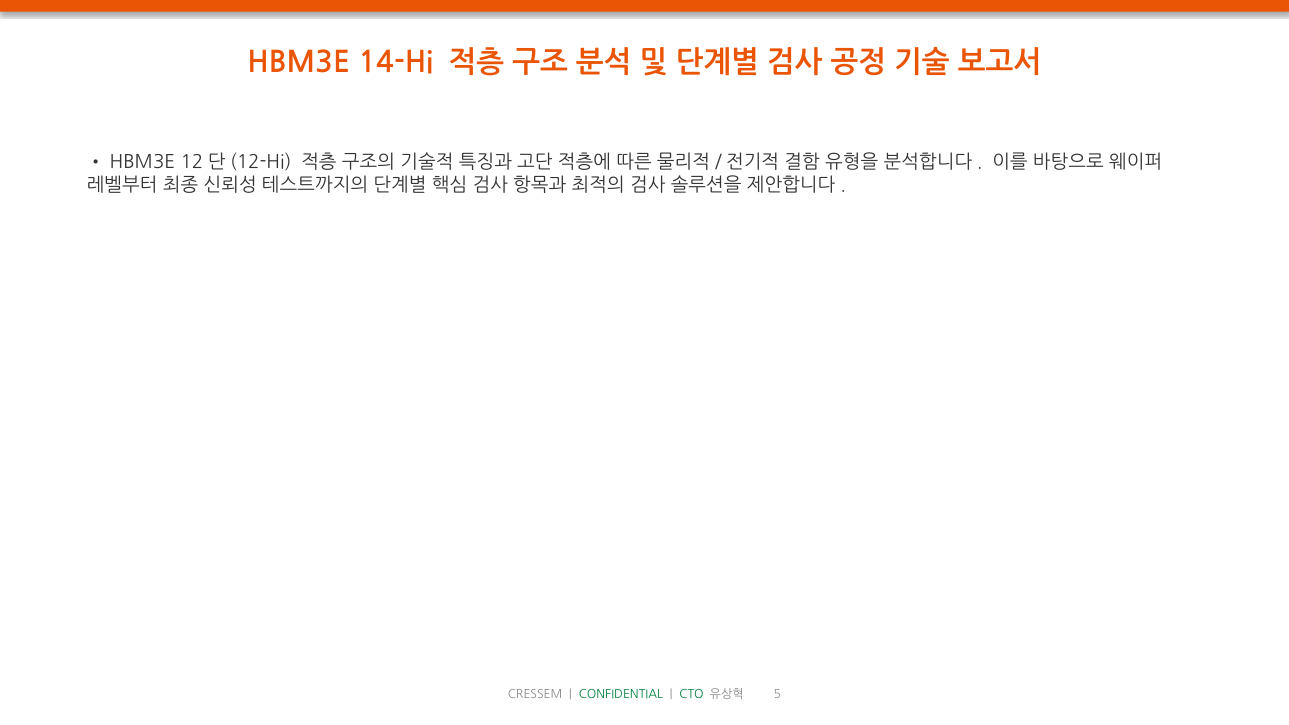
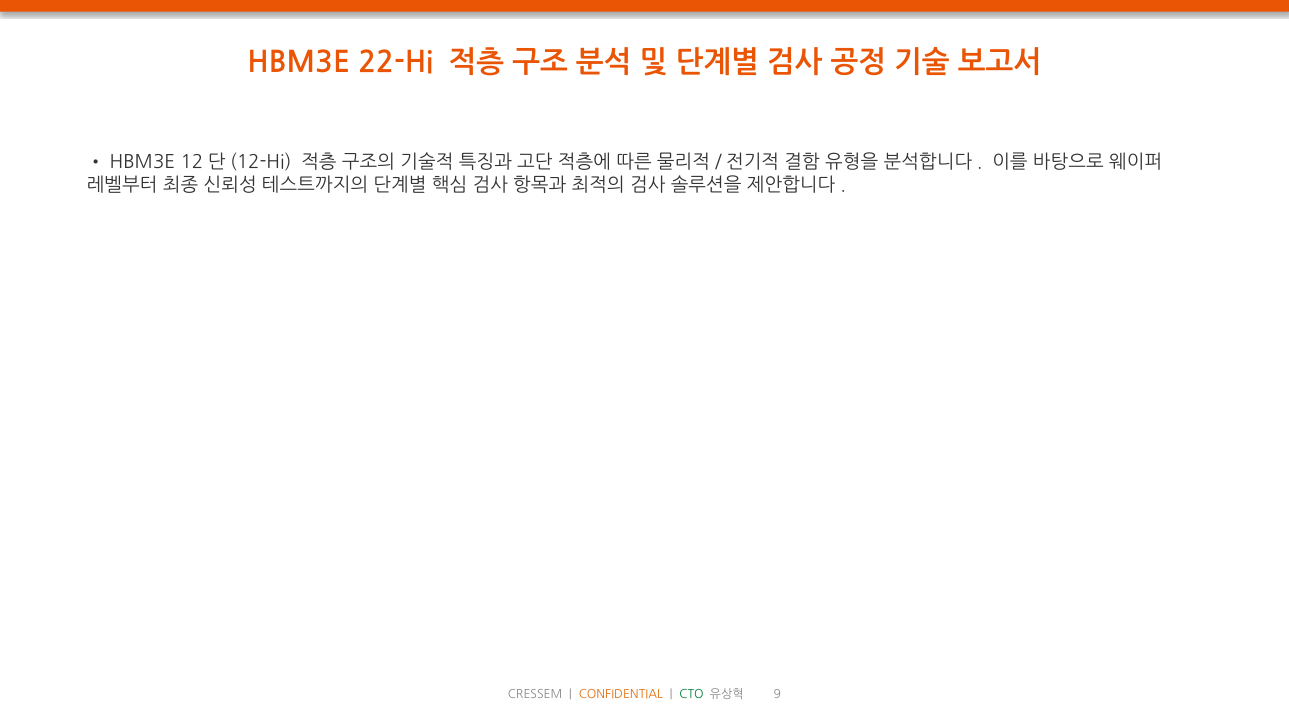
14-Hi: 14-Hi -> 22-Hi (396, 63)
CONFIDENTIAL colour: green -> orange (621, 694)
5: 5 -> 9 (777, 694)
